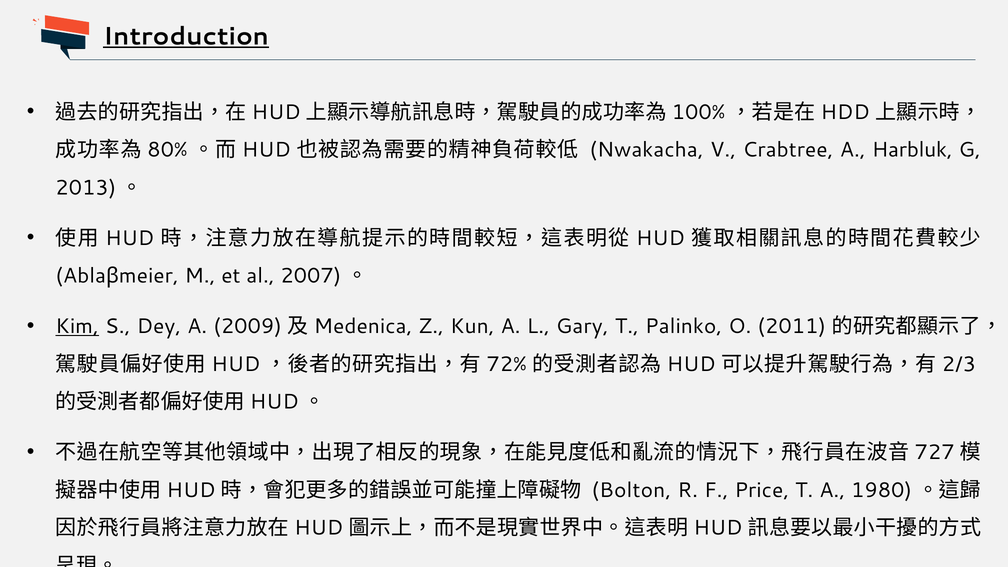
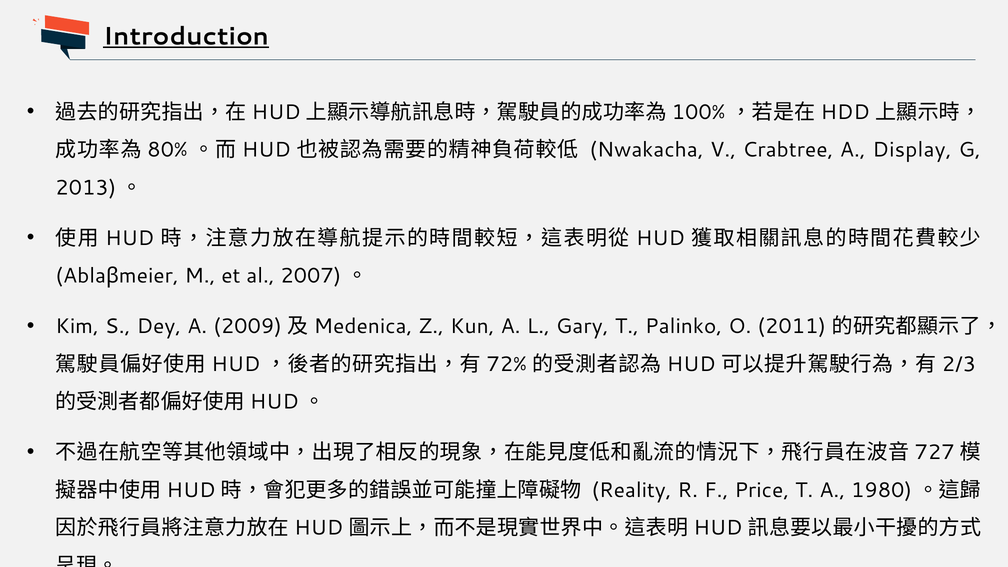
Harbluk: Harbluk -> Display (912, 150)
Kim underline: present -> none (77, 326)
Bolton: Bolton -> Reality (631, 490)
